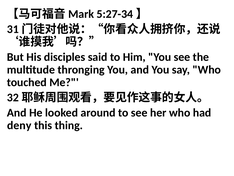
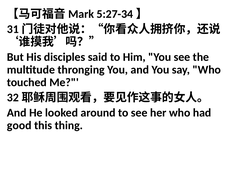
deny: deny -> good (19, 125)
